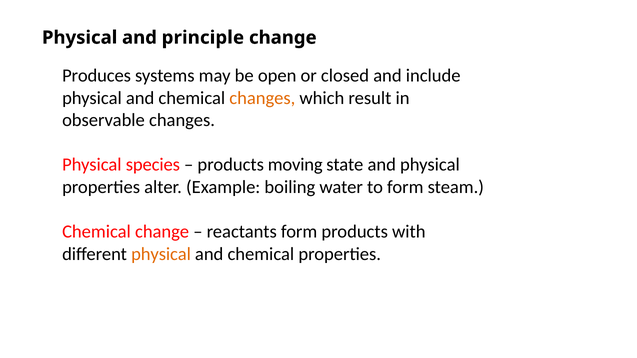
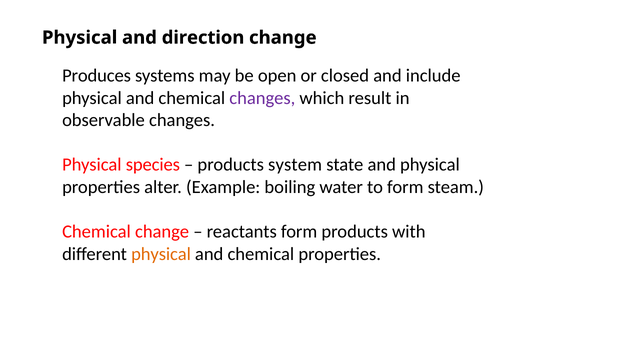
principle: principle -> direction (203, 38)
changes colour: orange -> purple (262, 98)
moving: moving -> system (295, 165)
